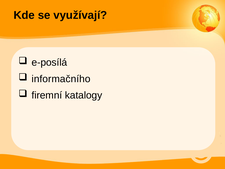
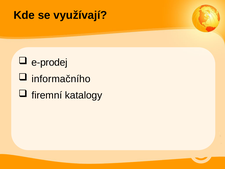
e-posílá: e-posílá -> e-prodej (49, 62)
